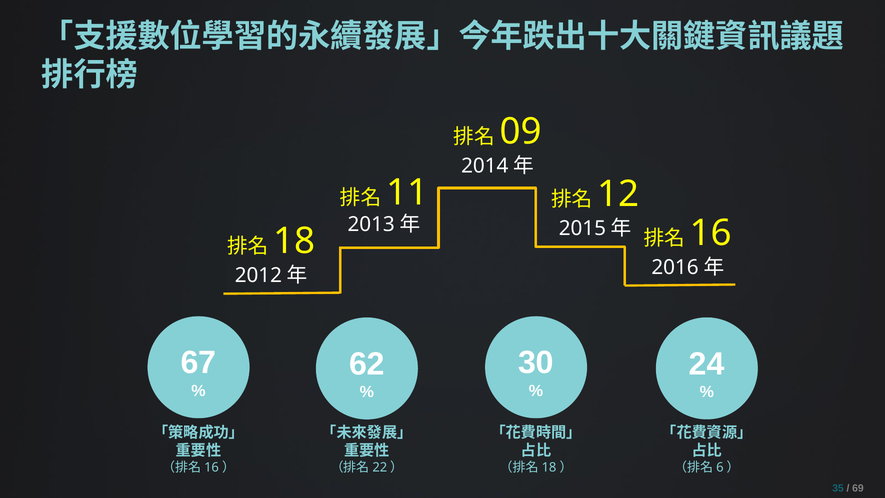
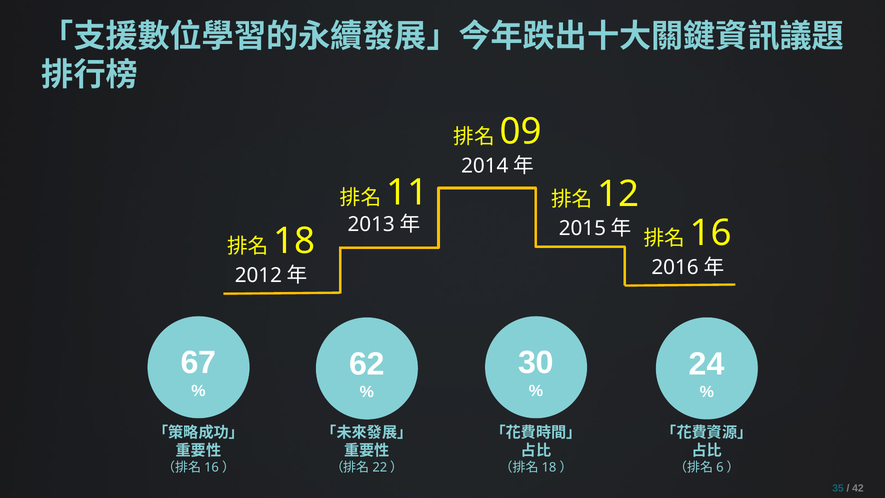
69: 69 -> 42 (858, 488)
